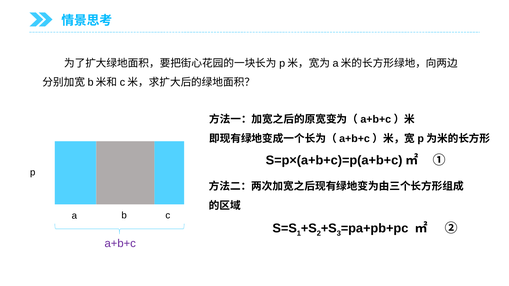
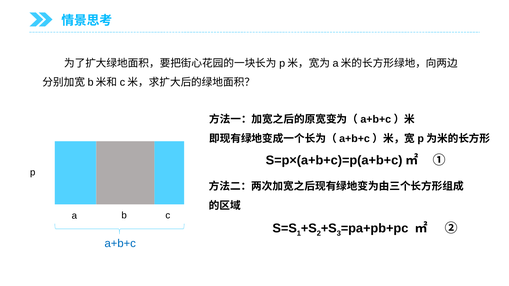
a+b+c colour: purple -> blue (120, 244)
